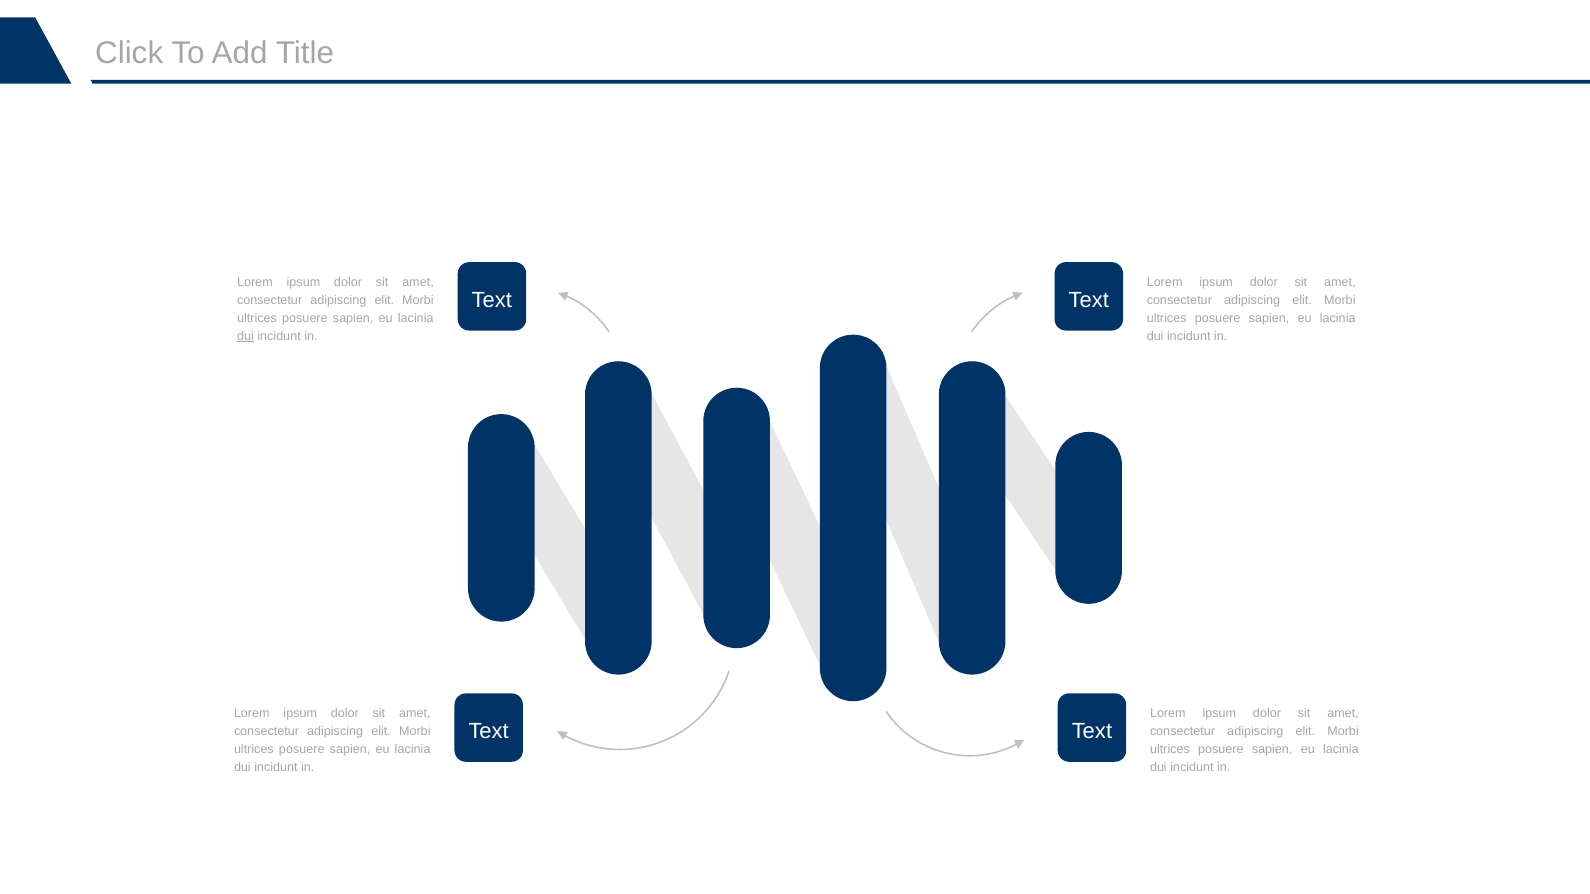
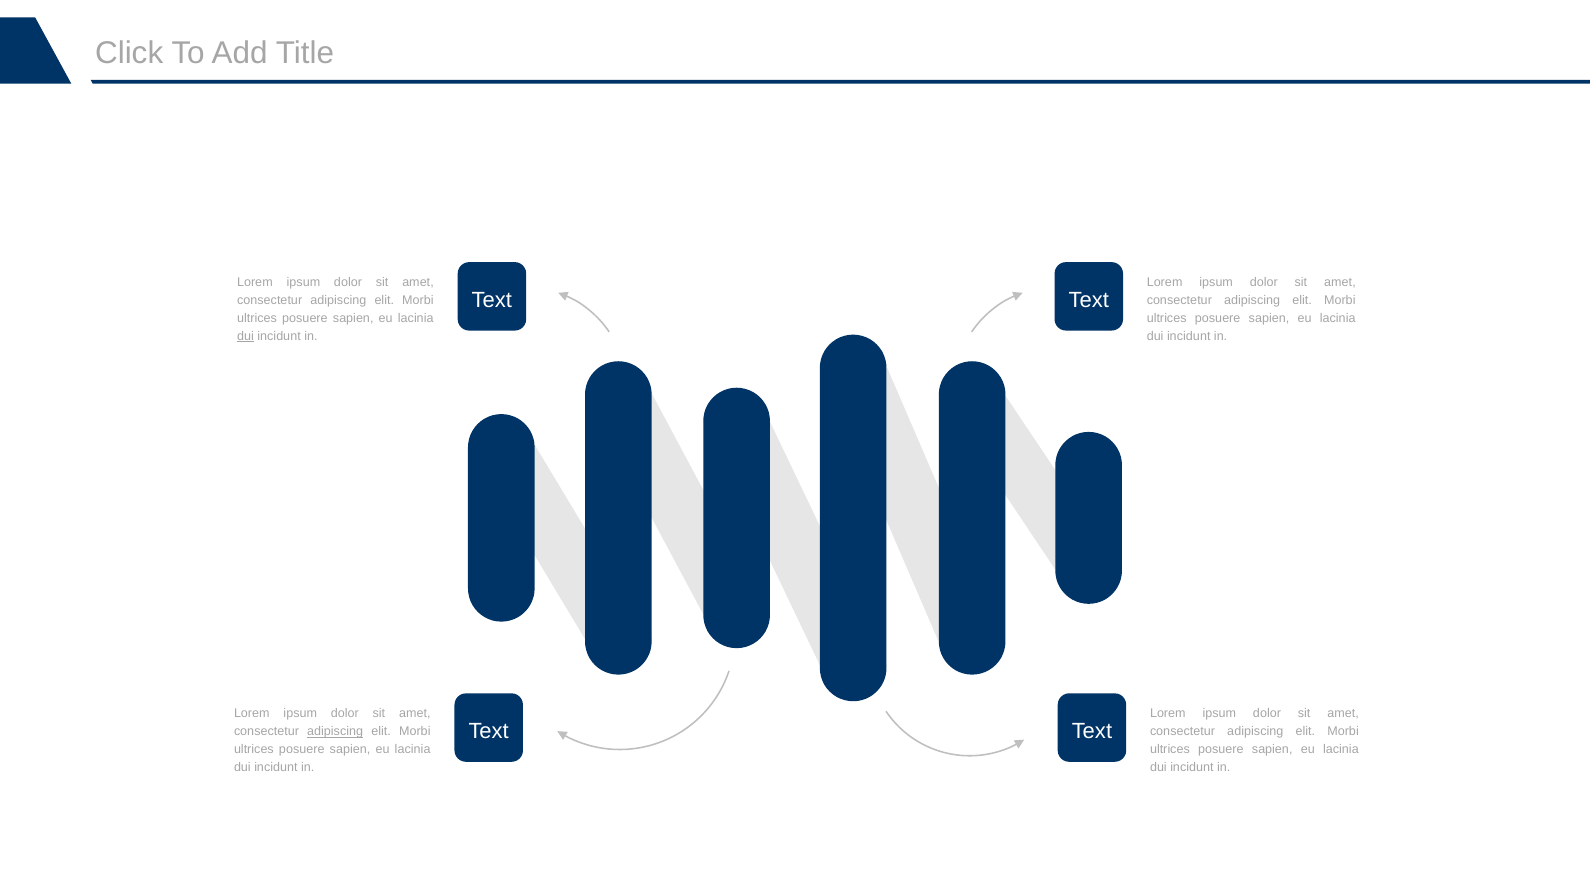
adipiscing underline: none -> present (335, 732)
